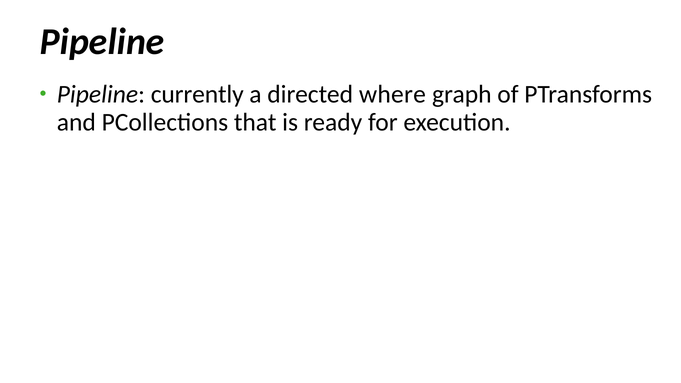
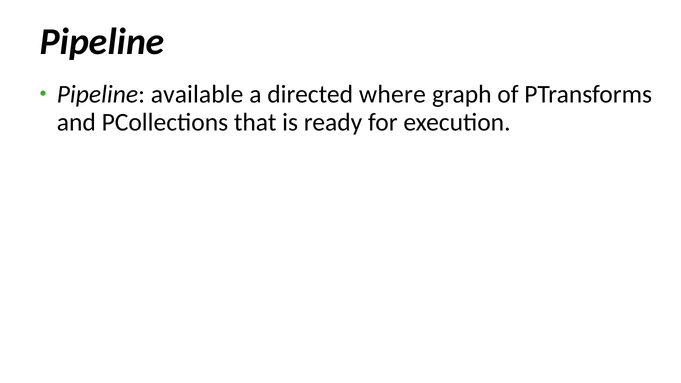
currently: currently -> available (197, 95)
